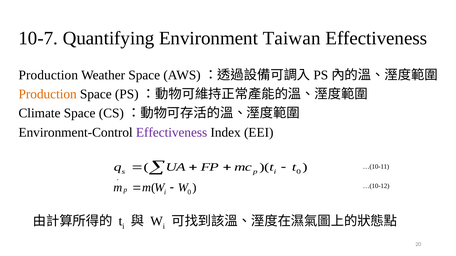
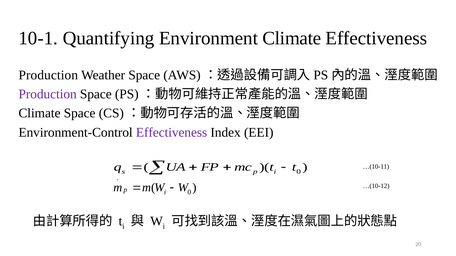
10-7: 10-7 -> 10-1 (38, 38)
Environment Taiwan: Taiwan -> Climate (292, 38)
Production colour: orange -> purple (48, 94)
